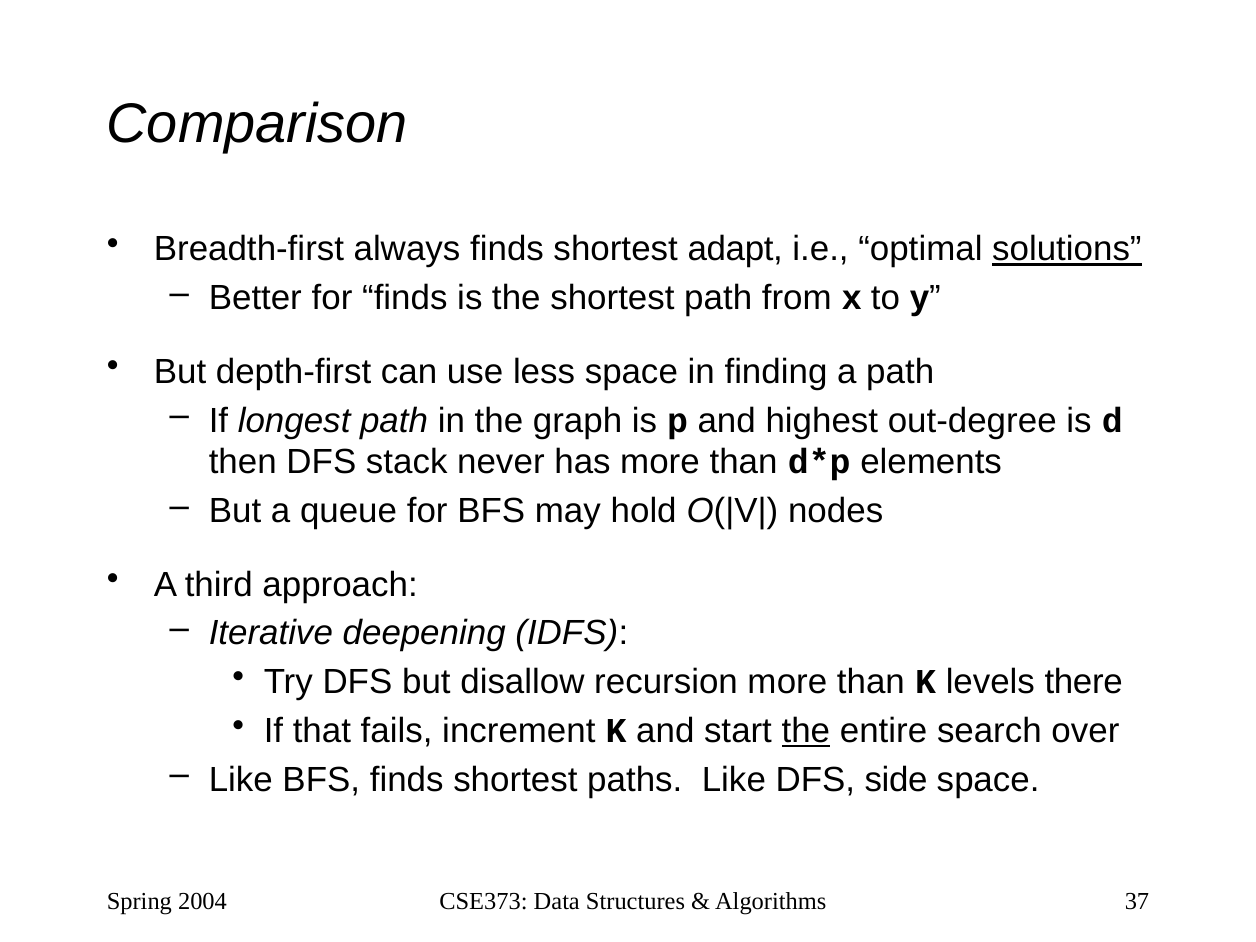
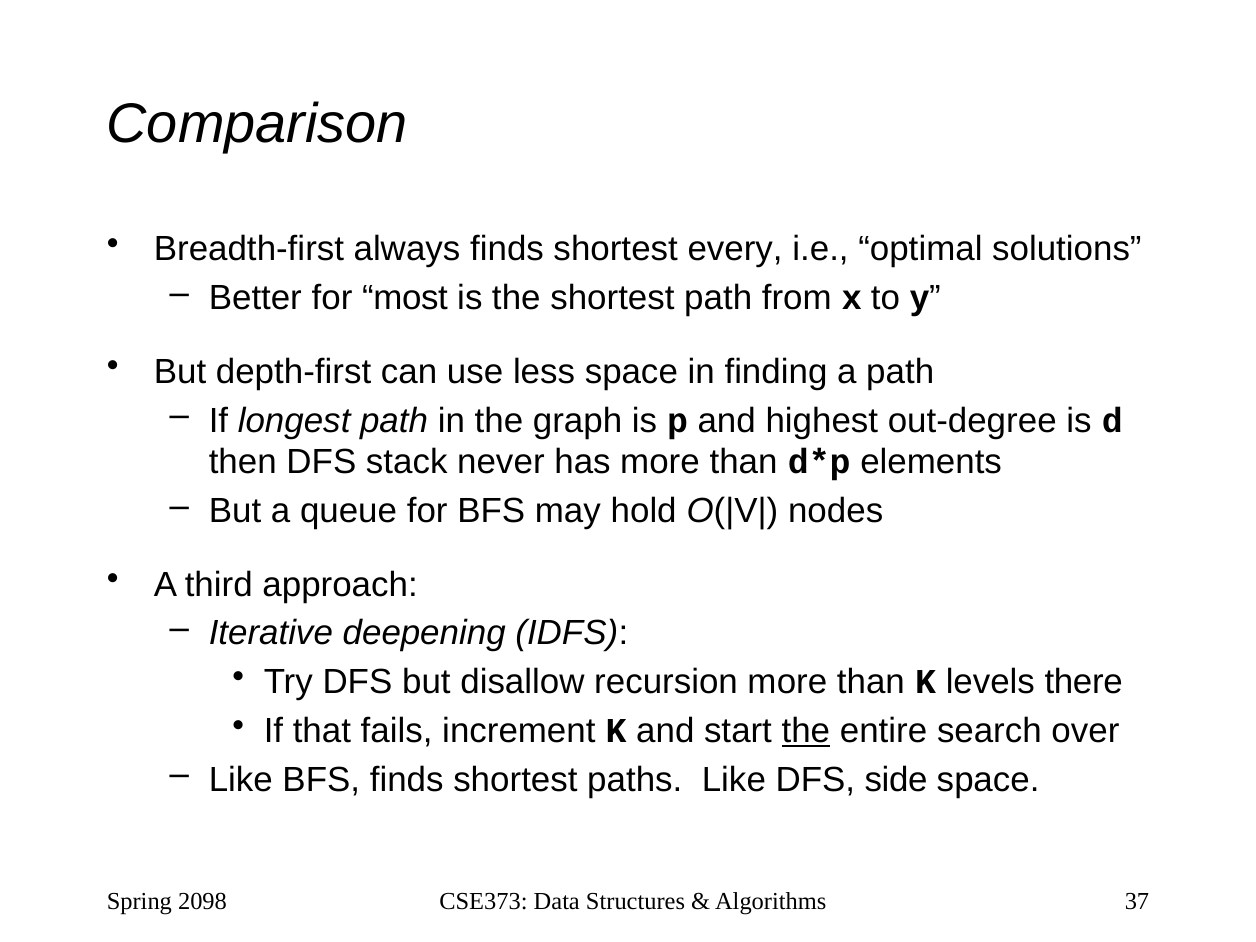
adapt: adapt -> every (735, 249)
solutions underline: present -> none (1067, 249)
for finds: finds -> most (405, 298)
2004: 2004 -> 2098 (202, 902)
